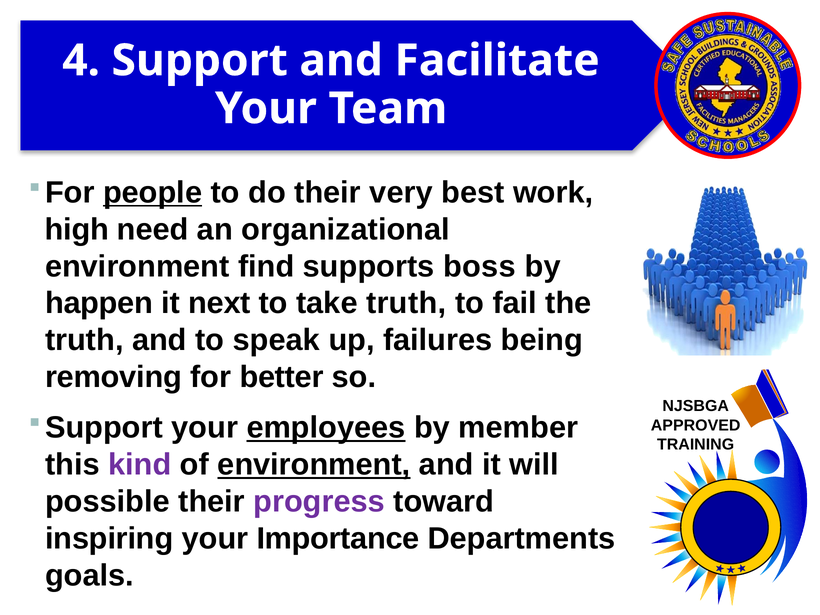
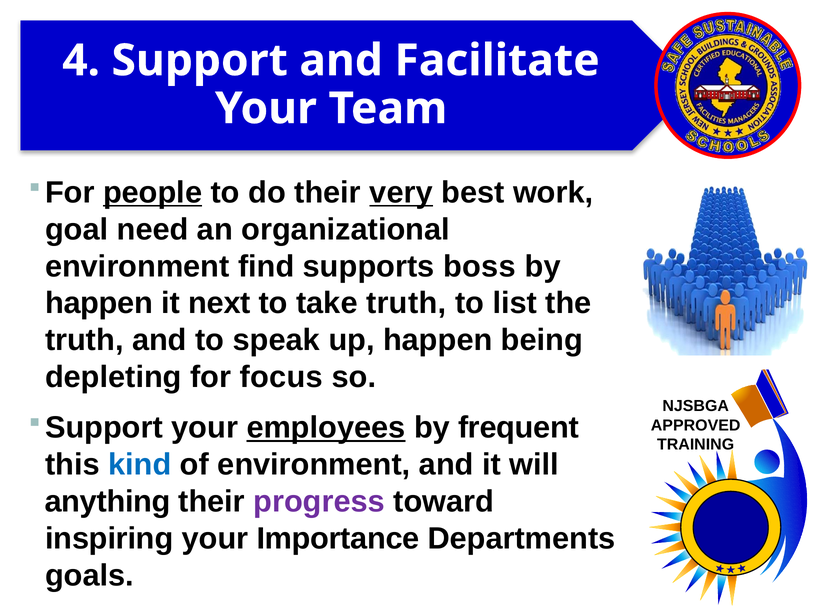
very underline: none -> present (401, 193)
high: high -> goal (77, 229)
fail: fail -> list (515, 303)
up failures: failures -> happen (438, 340)
removing: removing -> depleting (113, 377)
better: better -> focus (281, 377)
member: member -> frequent (518, 428)
kind colour: purple -> blue (140, 465)
environment underline: present -> none (314, 465)
possible: possible -> anything (108, 502)
